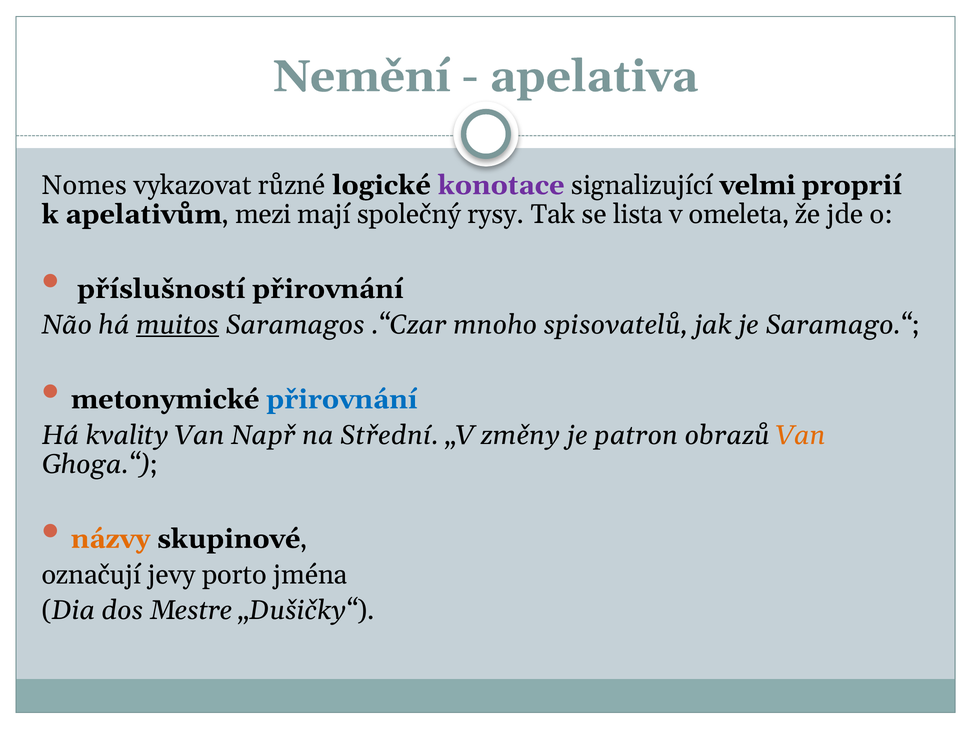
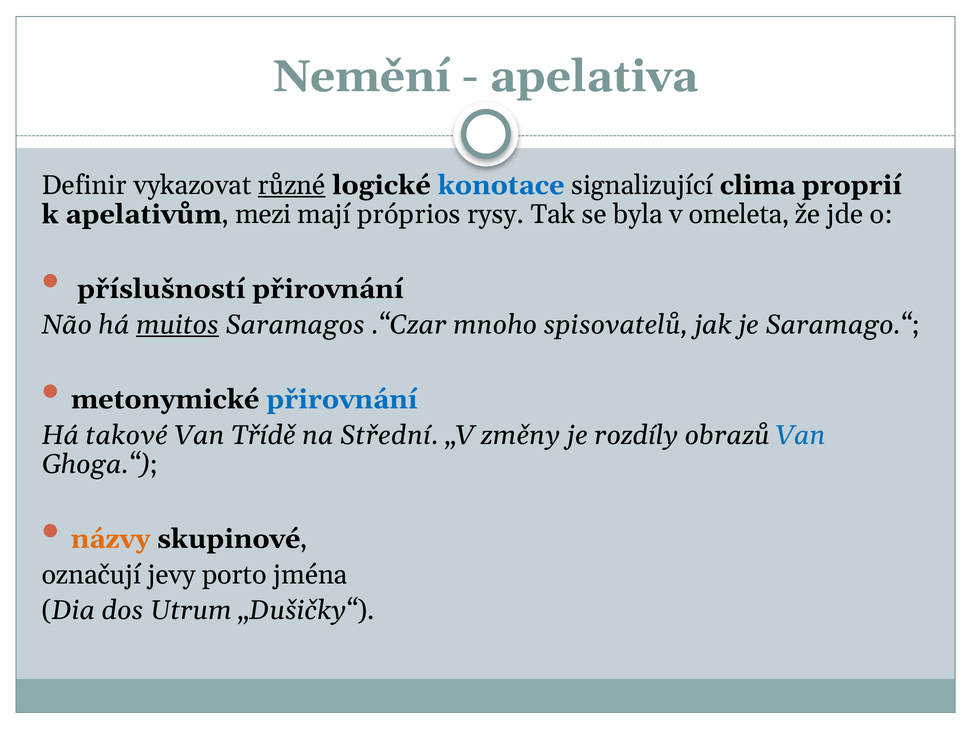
Nomes: Nomes -> Definir (84, 185)
různé underline: none -> present (292, 185)
konotace colour: purple -> blue (501, 185)
velmi: velmi -> clima (758, 185)
společný: společný -> próprios (409, 214)
lista: lista -> byla (638, 214)
kvality: kvality -> takové (127, 435)
Např: Např -> Třídě (264, 435)
patron: patron -> rozdíly (636, 435)
Van colour: orange -> blue (801, 435)
Mestre: Mestre -> Utrum (191, 610)
